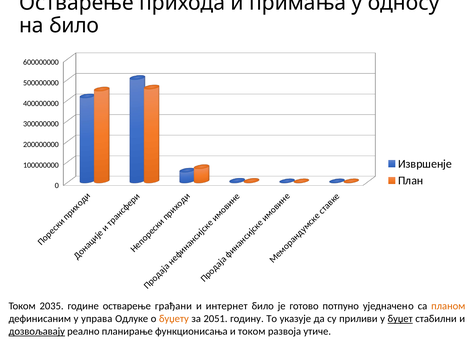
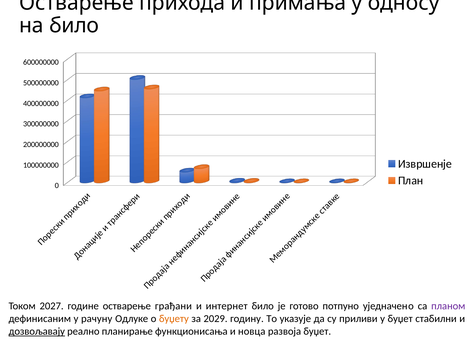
2035: 2035 -> 2027 (52, 306)
планом colour: orange -> purple (448, 306)
управа: управа -> рачуну (97, 318)
2051: 2051 -> 2029 (216, 318)
буџет underline: present -> none (400, 318)
и током: током -> новца (252, 331)
развоја утиче: утиче -> буџет (317, 331)
